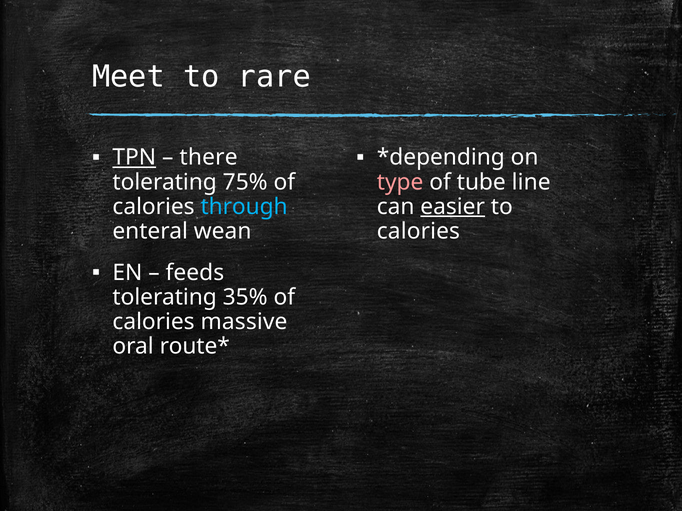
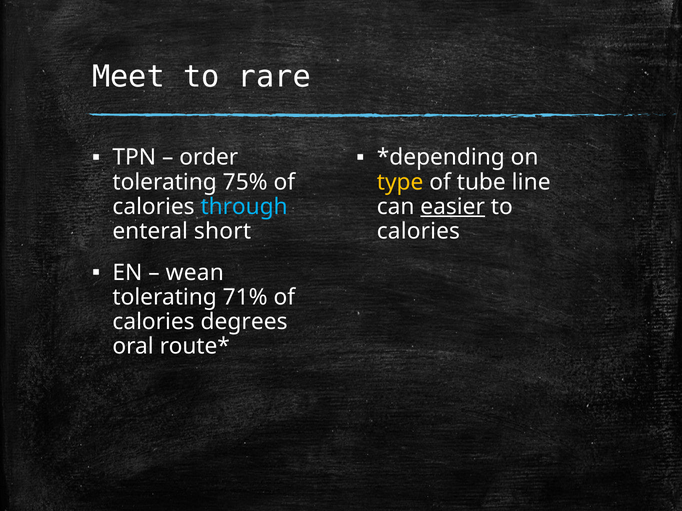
TPN underline: present -> none (134, 158)
there: there -> order (209, 158)
type colour: pink -> yellow (400, 182)
wean: wean -> short (223, 231)
feeds: feeds -> wean (195, 273)
35%: 35% -> 71% (245, 297)
massive: massive -> degrees (244, 322)
